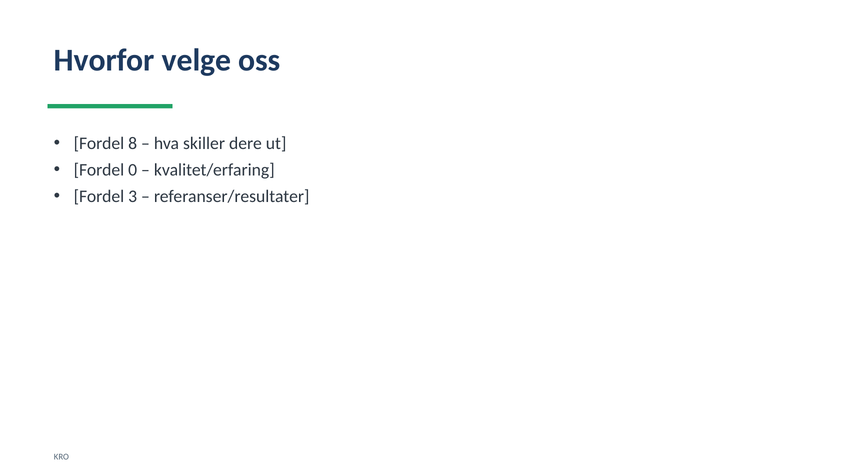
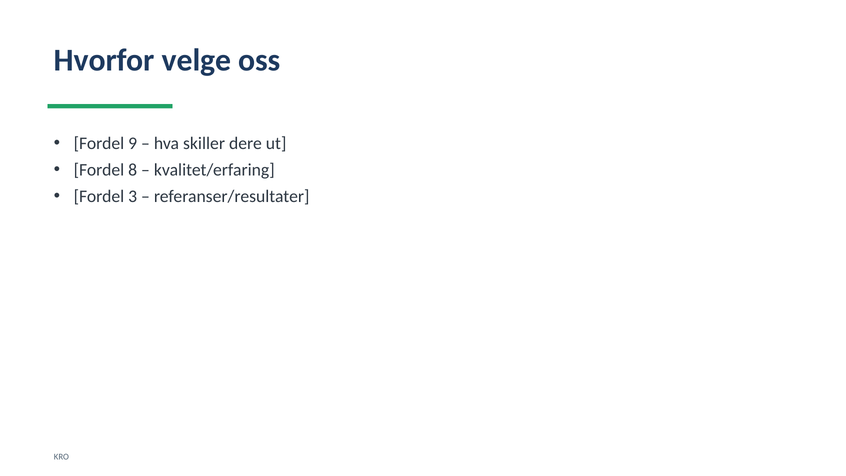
8: 8 -> 9 (133, 143)
0: 0 -> 8 (133, 170)
